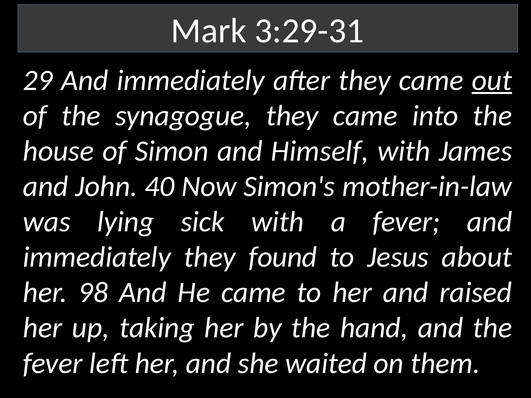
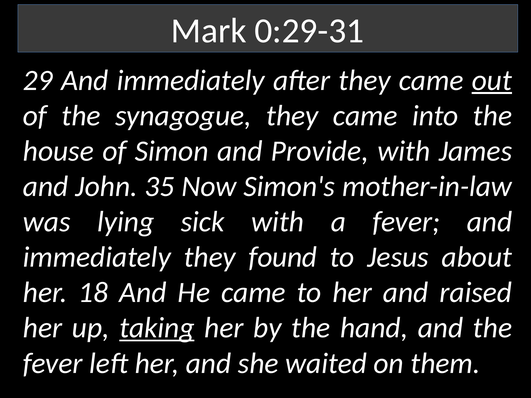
3:29-31: 3:29-31 -> 0:29-31 (309, 31)
Himself: Himself -> Provide (320, 151)
40: 40 -> 35 (160, 187)
98: 98 -> 18 (93, 293)
taking underline: none -> present (157, 328)
